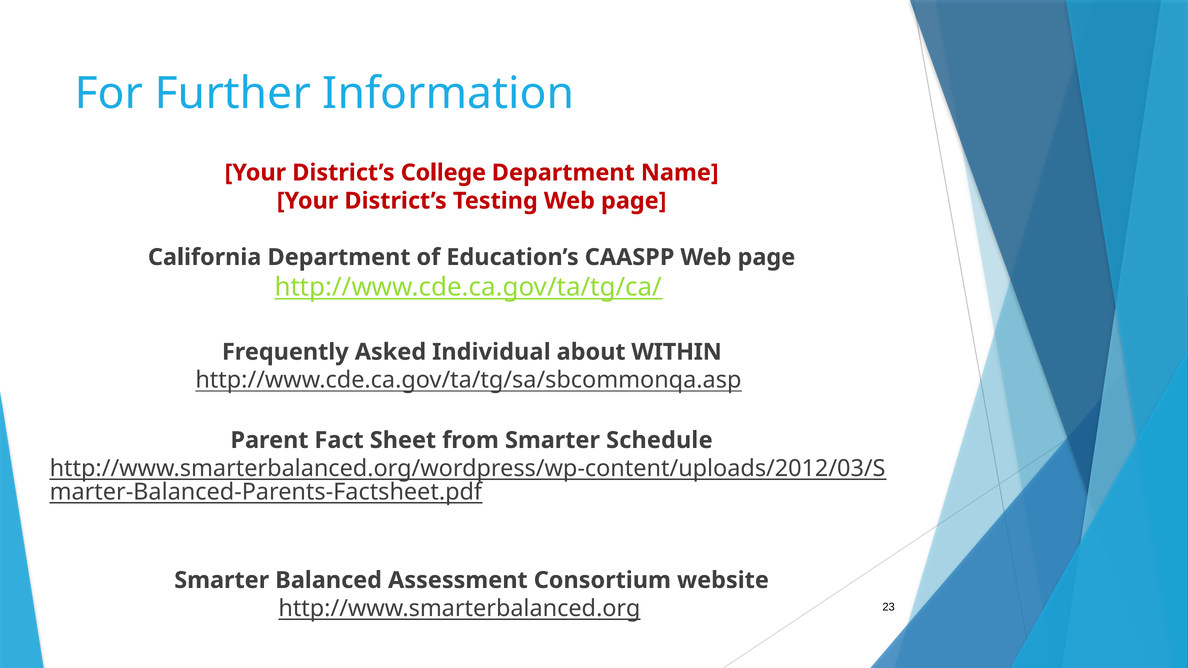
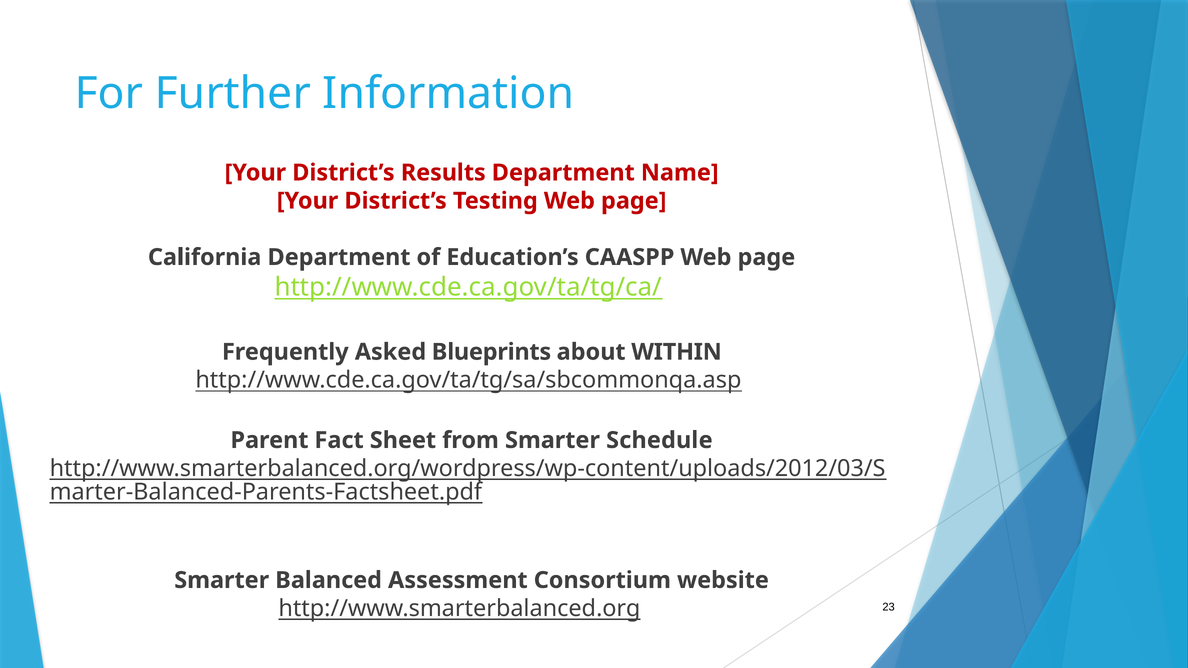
College: College -> Results (443, 173)
Individual: Individual -> Blueprints (491, 352)
